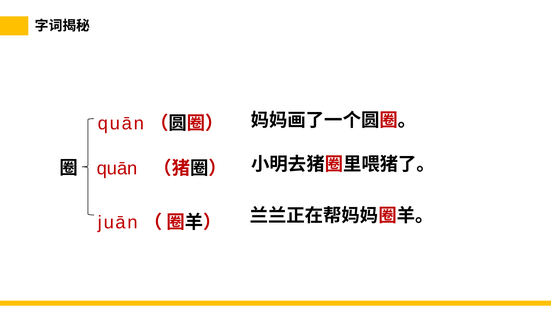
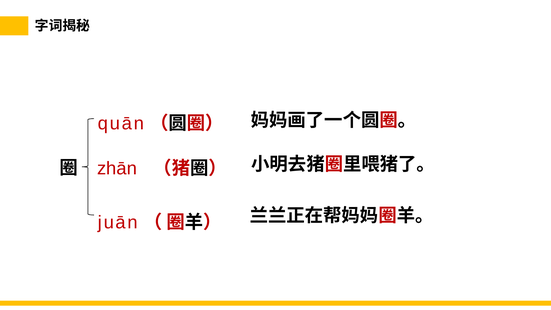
quān: quān -> zhān (117, 168)
